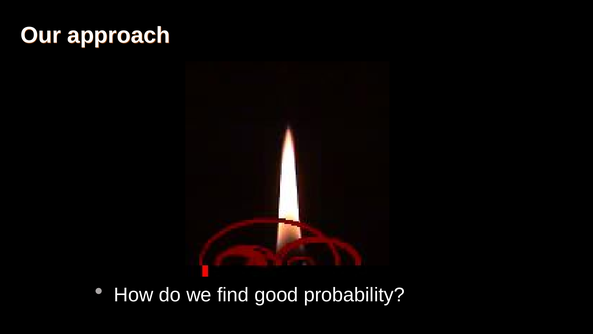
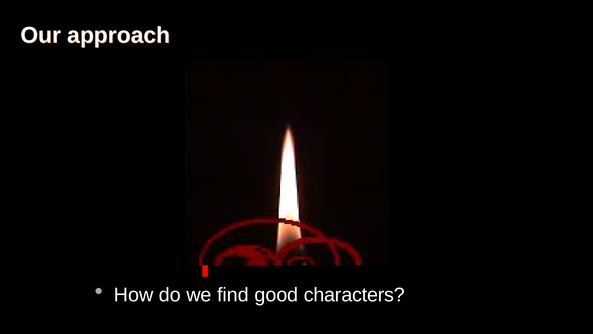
probability: probability -> characters (354, 295)
